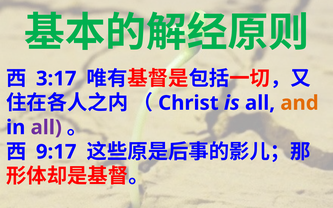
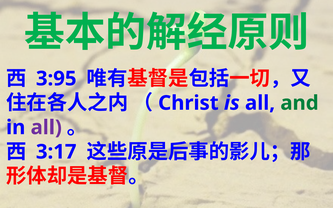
3:17: 3:17 -> 3:95 (56, 79)
and colour: orange -> green (300, 103)
9:17: 9:17 -> 3:17 (56, 152)
